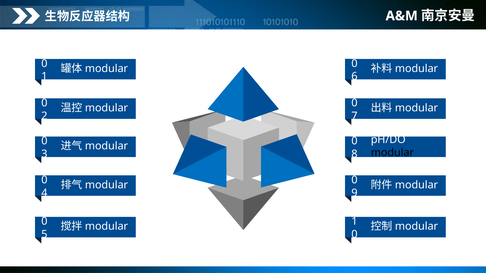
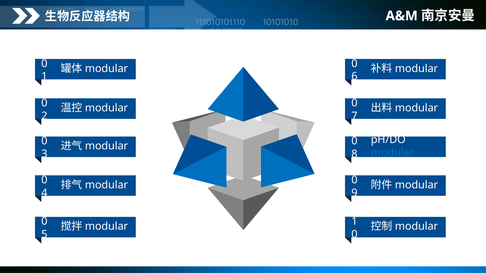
modular colour: black -> blue (392, 153)
